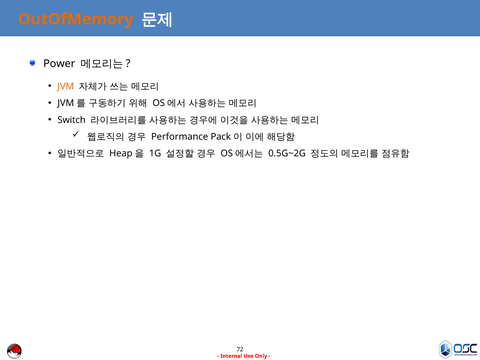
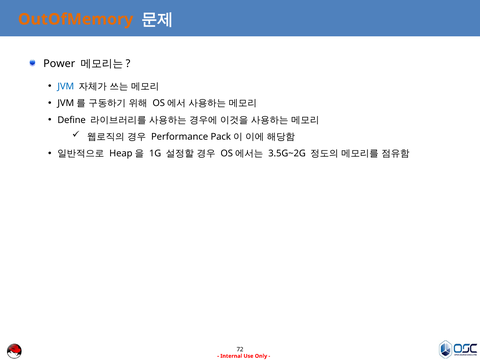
JVM colour: orange -> blue (66, 86)
Switch: Switch -> Define (72, 120)
0.5G~2G: 0.5G~2G -> 3.5G~2G (287, 154)
